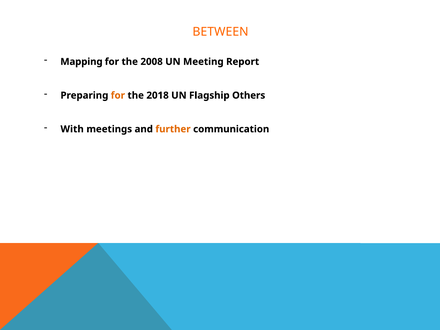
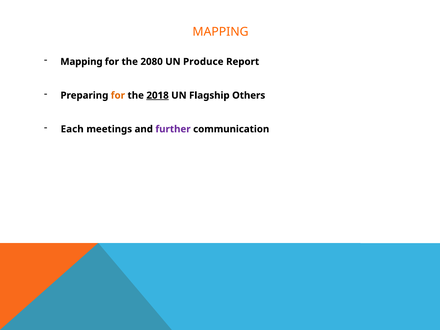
BETWEEN: BETWEEN -> MAPPING (221, 32)
2008: 2008 -> 2080 (152, 62)
Meeting: Meeting -> Produce (203, 62)
2018 underline: none -> present (158, 95)
With: With -> Each (72, 129)
further colour: orange -> purple (173, 129)
